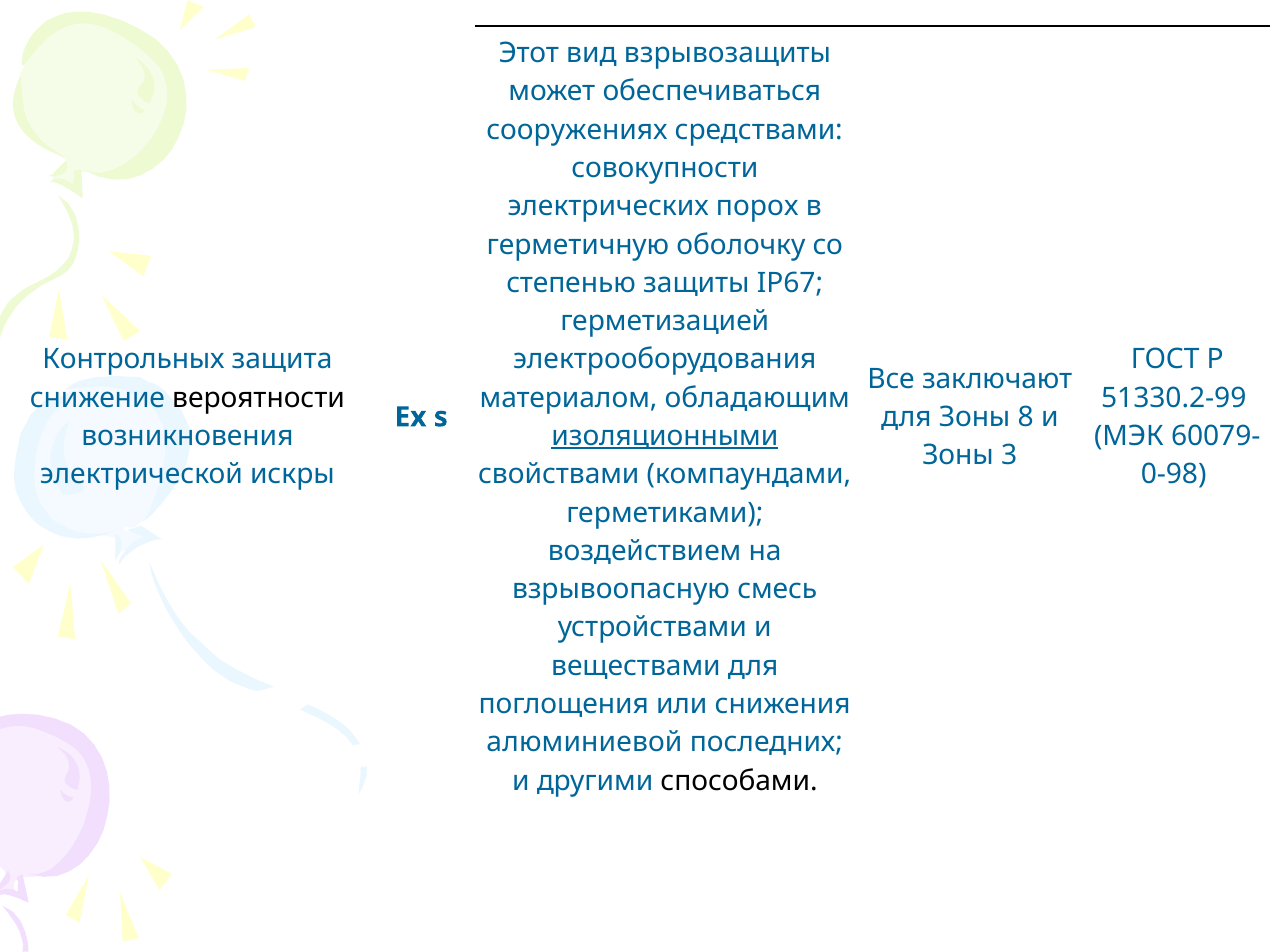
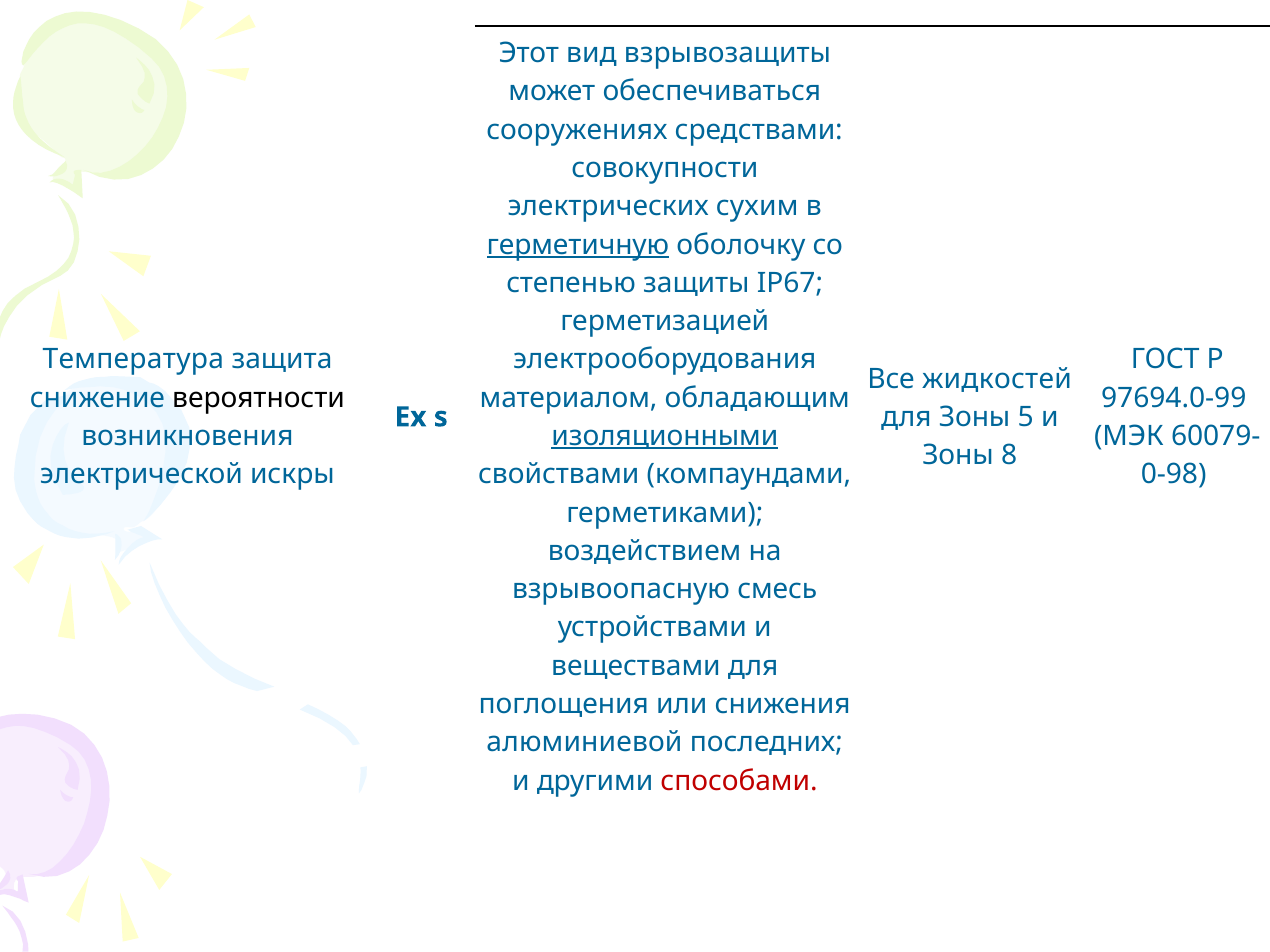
порох: порох -> сухим (757, 207)
герметичную underline: none -> present (578, 245)
Контрольных: Контрольных -> Температура (133, 360)
заключают: заключают -> жидкостей (997, 379)
51330.2-99: 51330.2-99 -> 97694.0-99 (1174, 398)
8: 8 -> 5 (1026, 417)
3: 3 -> 8 (1009, 456)
способами colour: black -> red (739, 781)
